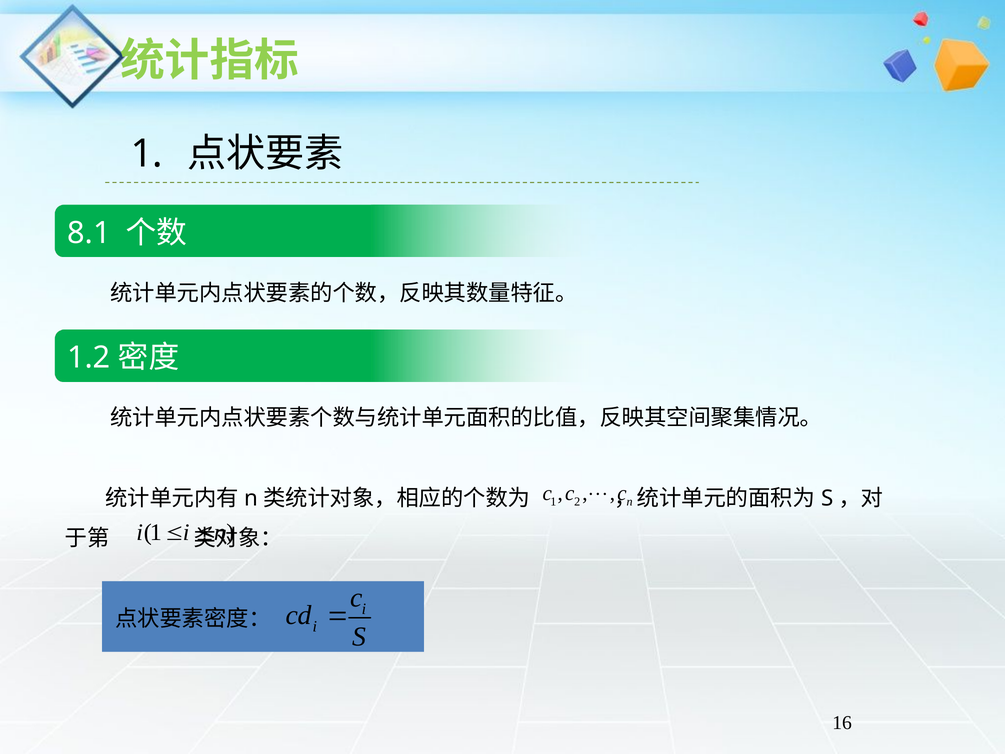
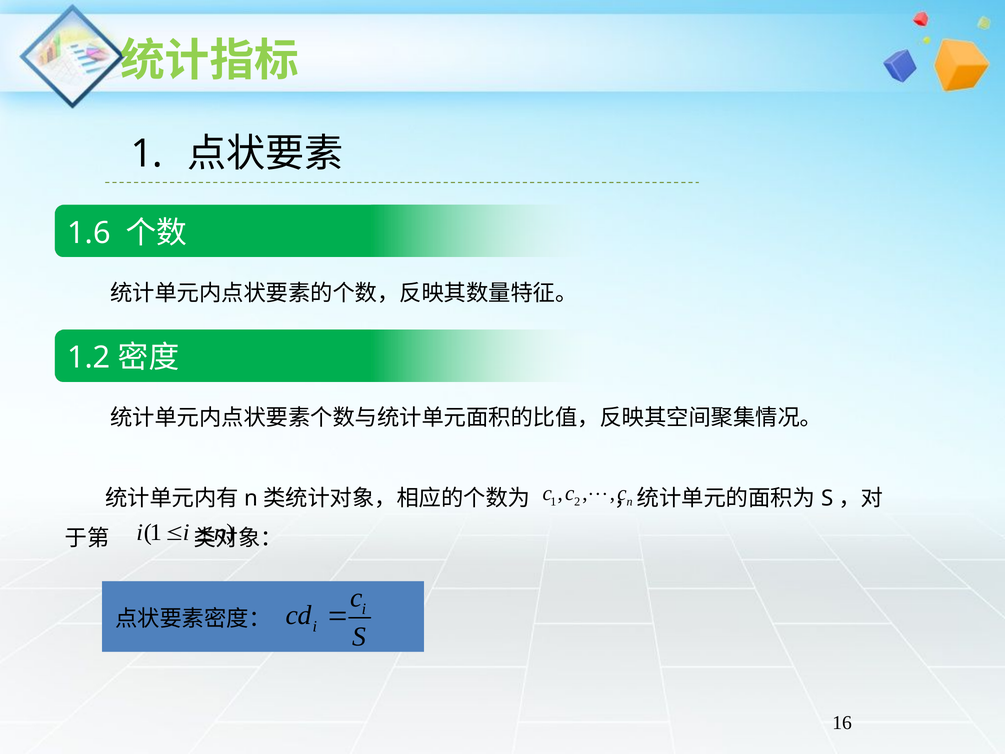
8.1: 8.1 -> 1.6 (89, 233)
